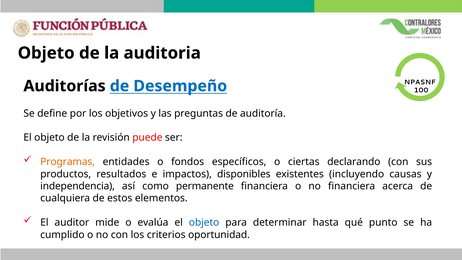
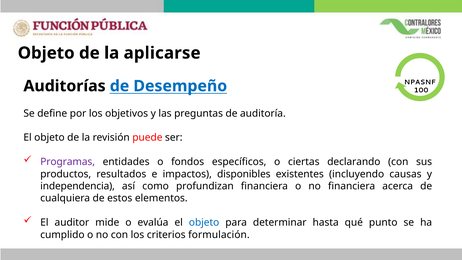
auditoria: auditoria -> aplicarse (162, 53)
Programas colour: orange -> purple (68, 162)
permanente: permanente -> profundizan (205, 186)
oportunidad: oportunidad -> formulación (219, 235)
